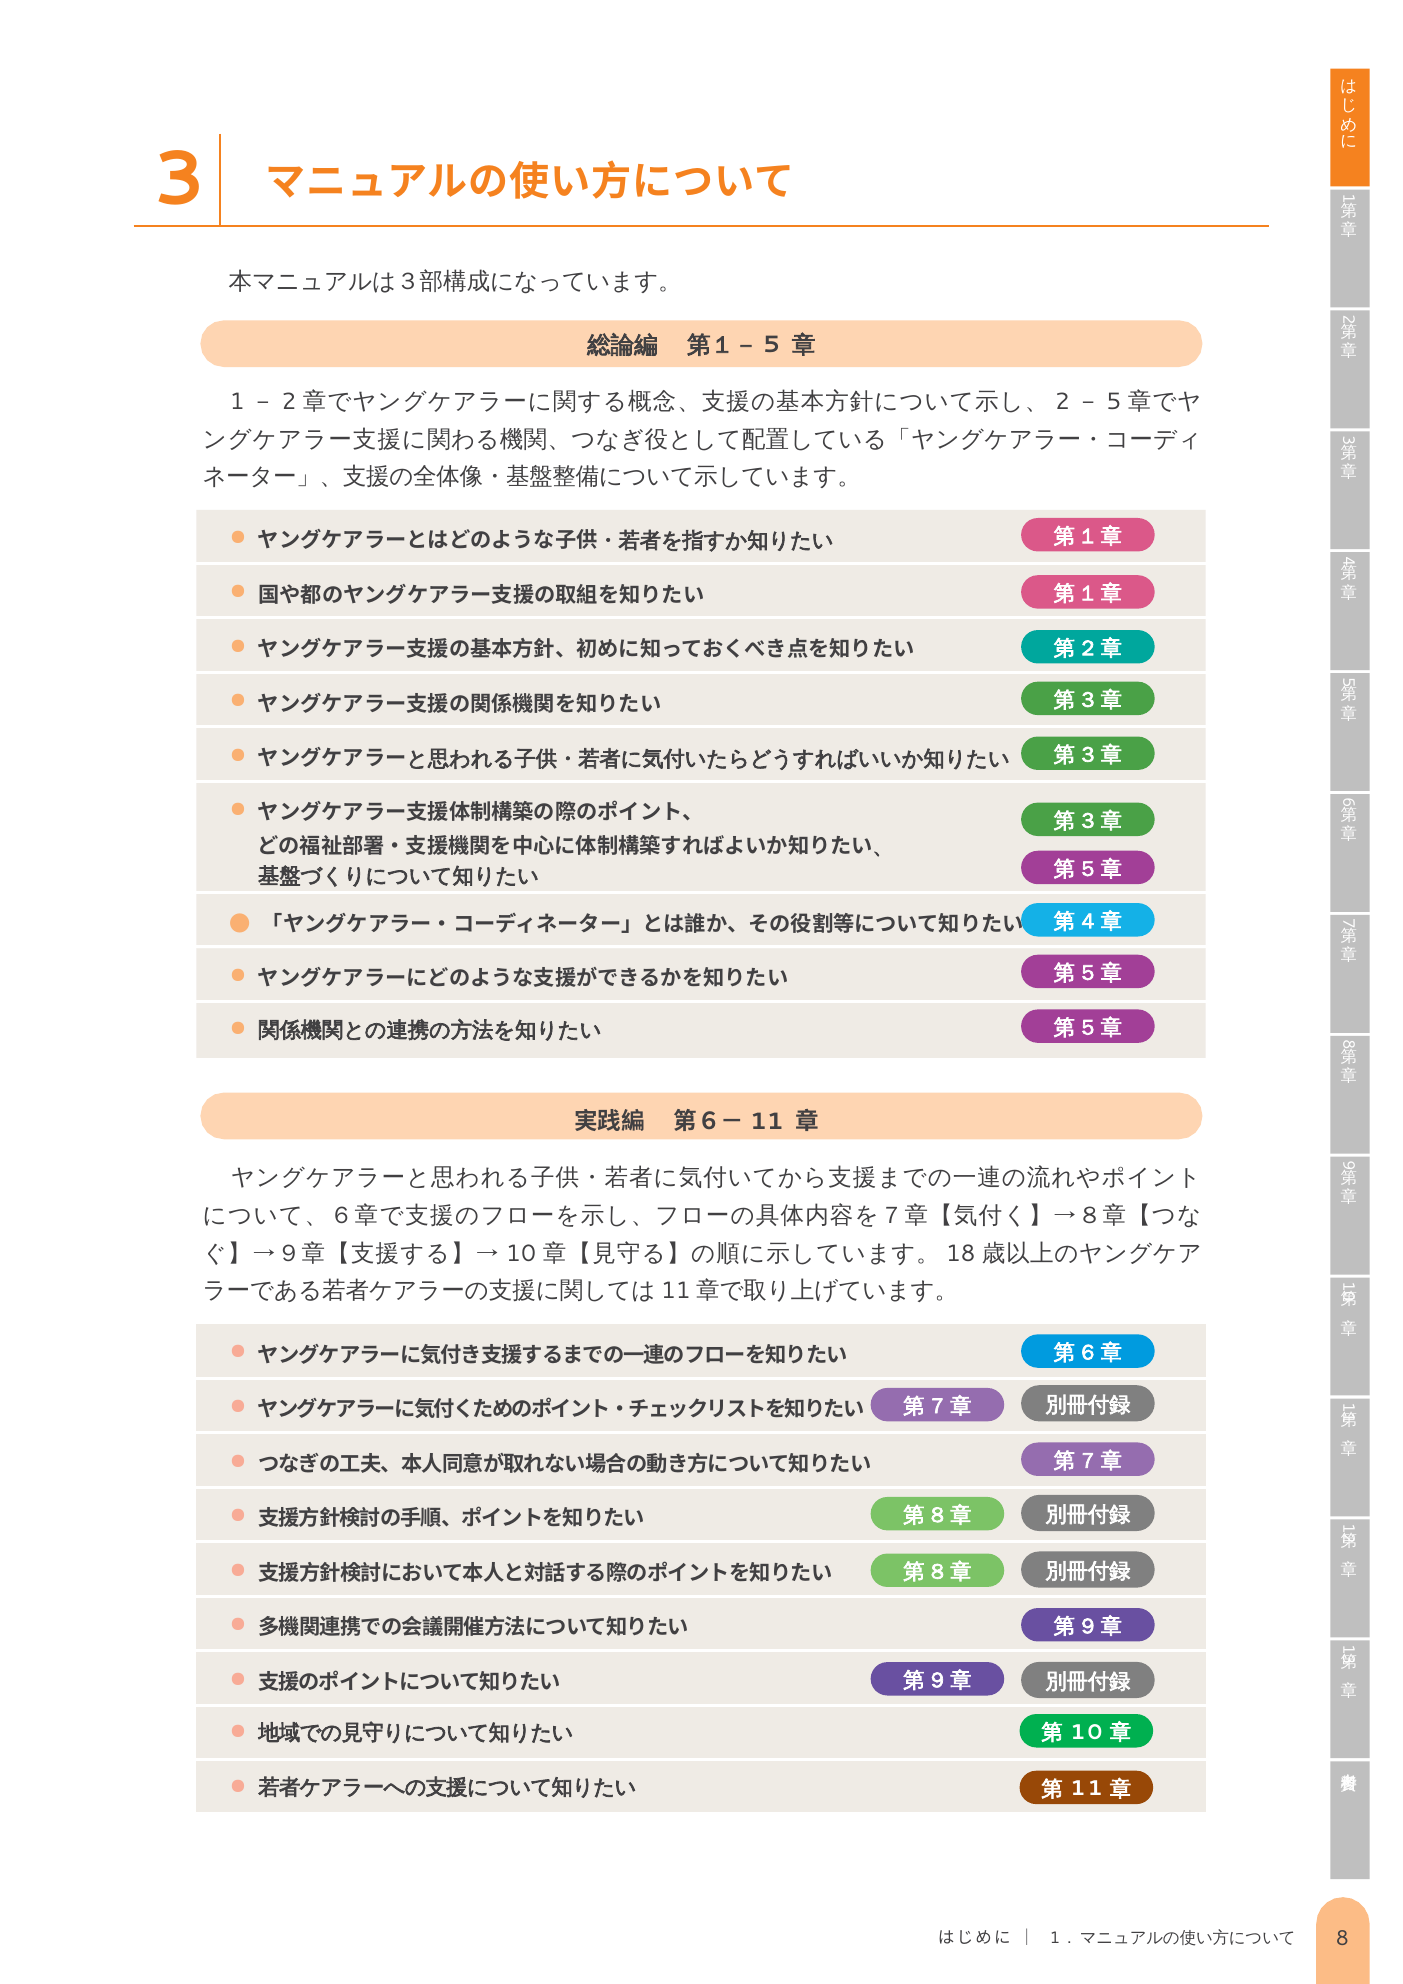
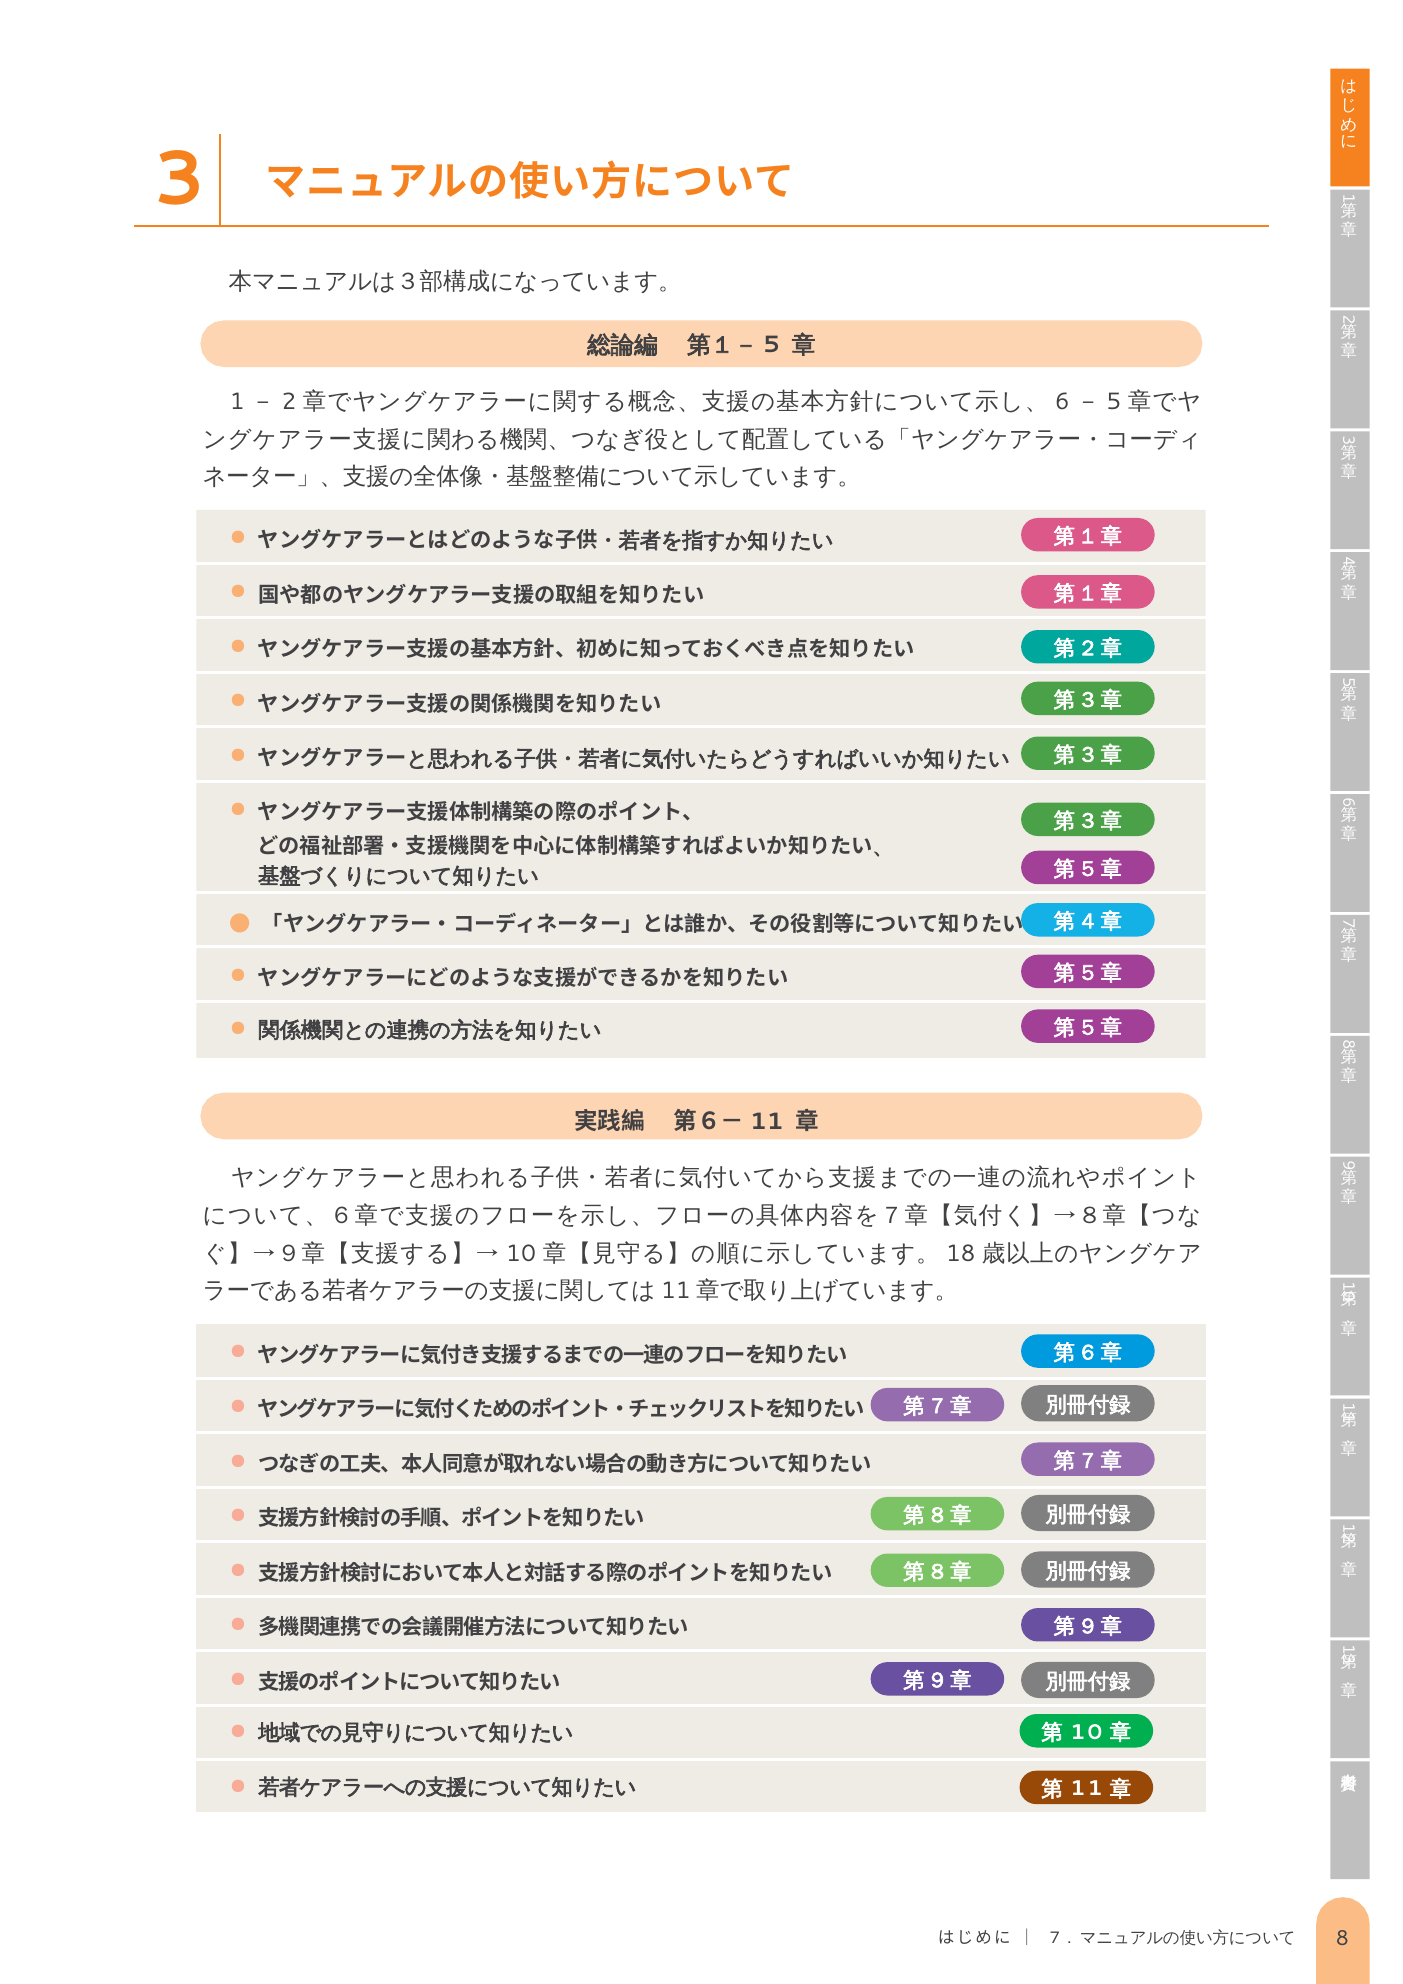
2: 2 -> 6 (1062, 402)
1: 1 -> 7 (1055, 1938)
